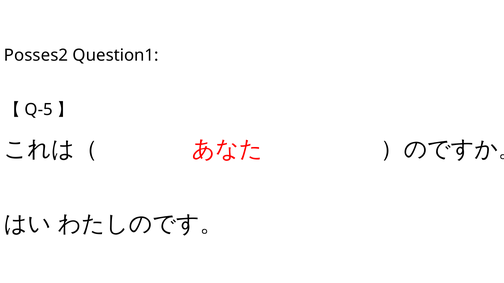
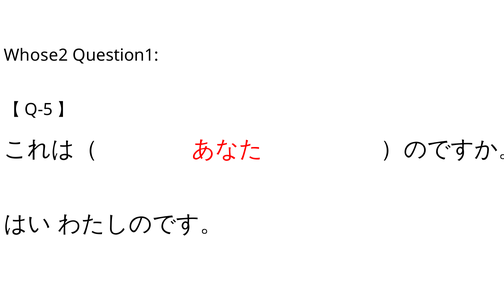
Posses2: Posses2 -> Whose2 (36, 55)
